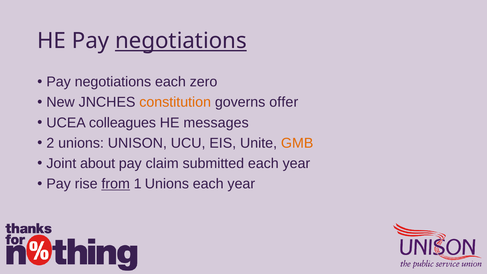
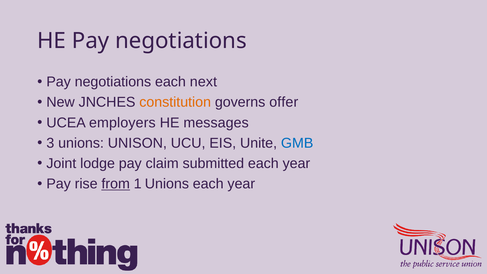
negotiations underline: present -> none (181, 41)
zero: zero -> next (203, 82)
colleagues: colleagues -> employers (122, 123)
2: 2 -> 3 (50, 143)
GMB colour: orange -> blue (297, 143)
about: about -> lodge (98, 163)
